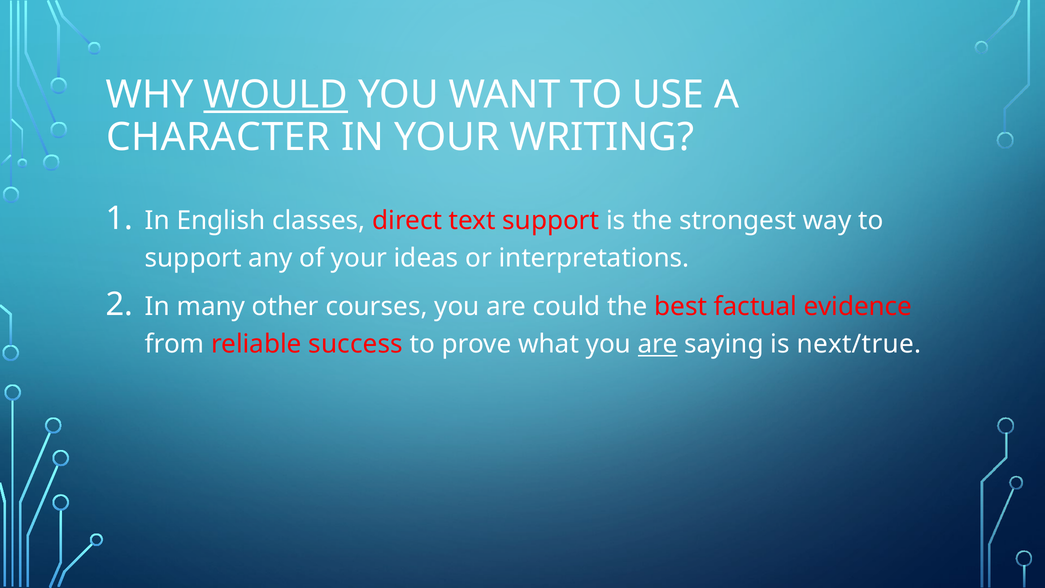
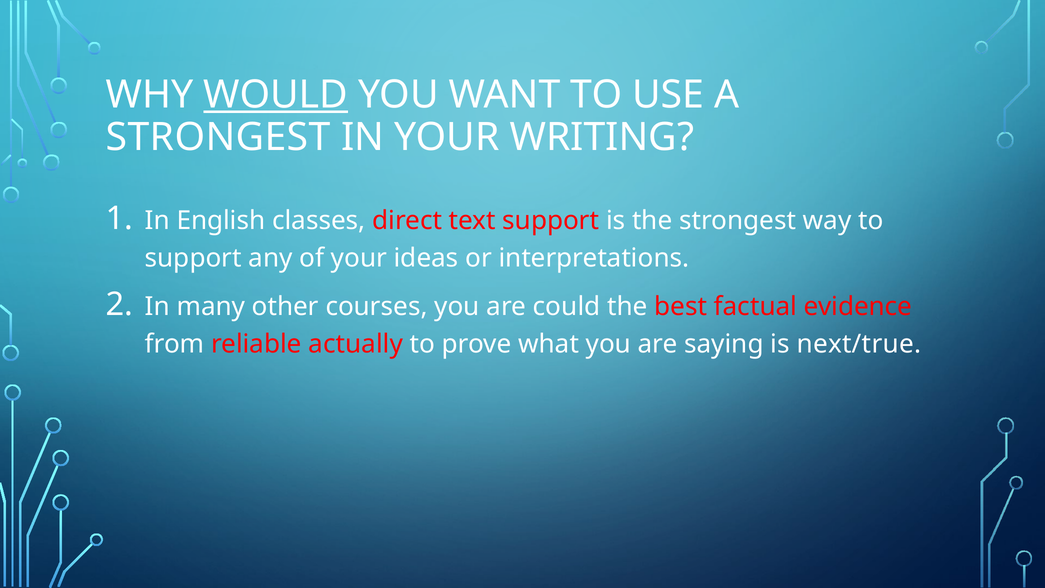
CHARACTER: CHARACTER -> STRONGEST (218, 137)
success: success -> actually (356, 344)
are underline: present -> none (658, 344)
